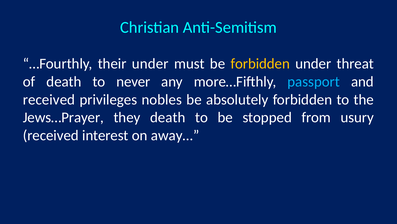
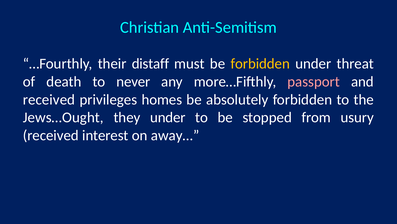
their under: under -> distaff (150, 64)
passport colour: light blue -> pink (314, 81)
nobles: nobles -> homes (162, 99)
Jews…Prayer: Jews…Prayer -> Jews…Ought (63, 117)
they death: death -> under (168, 117)
